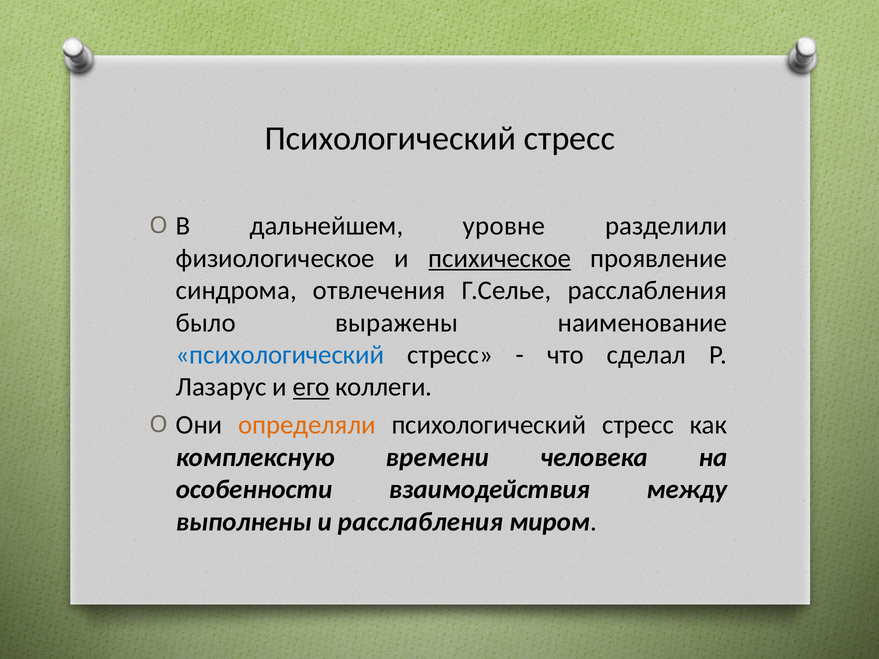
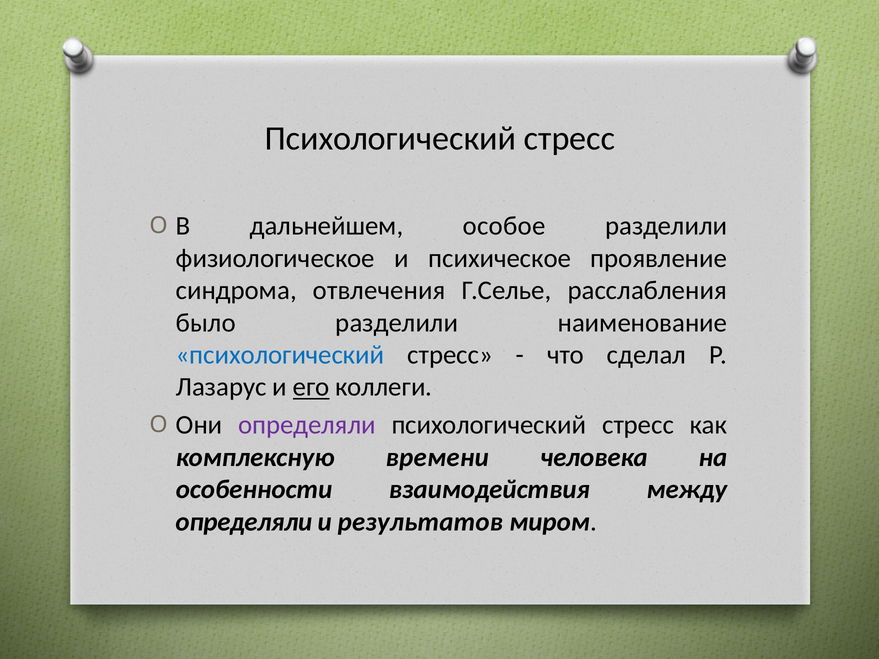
уровне: уровне -> особое (504, 226)
психическое underline: present -> none (500, 258)
было выражены: выражены -> разделили (397, 323)
определяли colour: orange -> purple (307, 425)
выполнены: выполнены -> определяли (244, 522)
и расслабления: расслабления -> результатов (420, 522)
